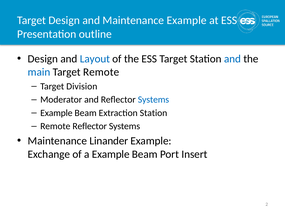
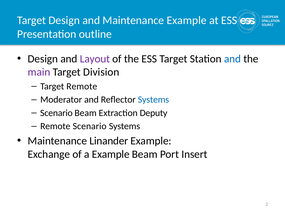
Layout colour: blue -> purple (95, 59)
main colour: blue -> purple (39, 72)
Target Remote: Remote -> Division (101, 72)
Target Division: Division -> Remote (82, 86)
Example: Example -> Scenario (56, 113)
Extraction Station: Station -> Deputy (154, 113)
Remote Reflector: Reflector -> Scenario (90, 126)
